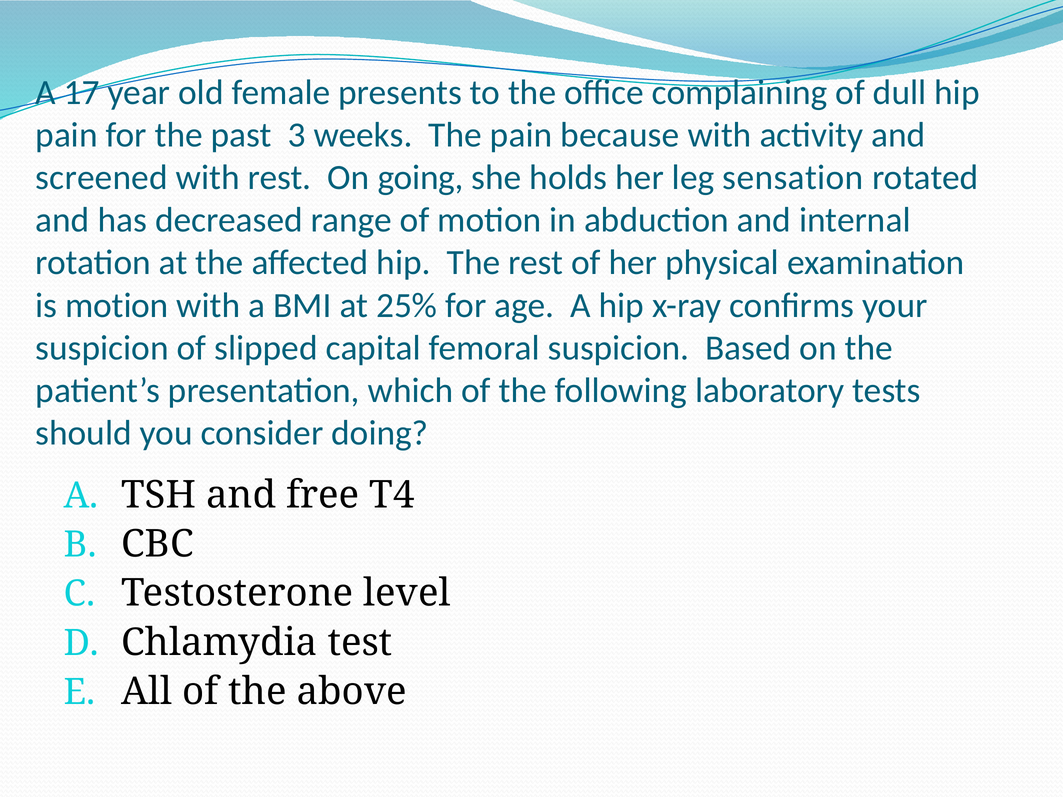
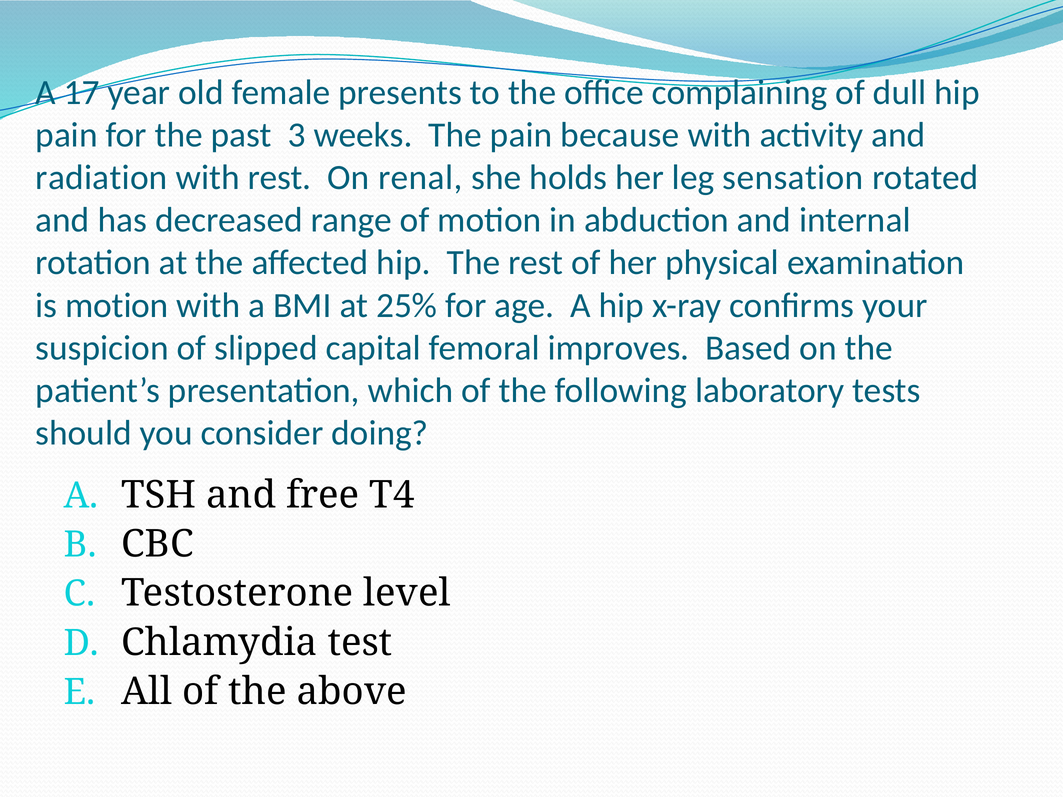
screened: screened -> radiation (102, 178)
going: going -> renal (420, 178)
femoral suspicion: suspicion -> improves (619, 348)
